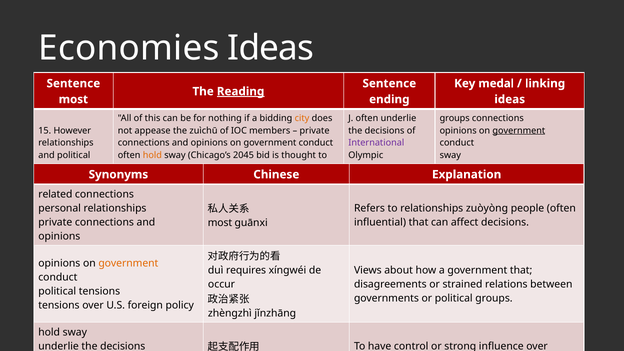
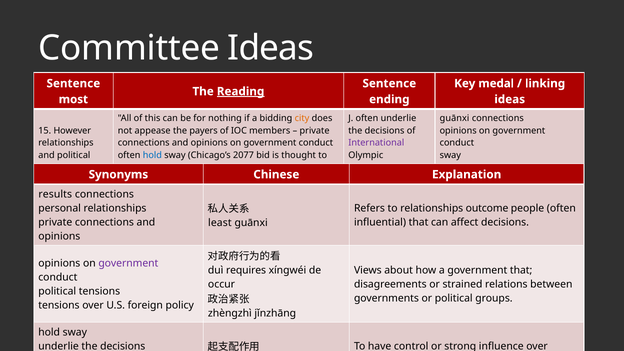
Economies: Economies -> Committee (129, 48)
groups: groups -> guānxi (455, 118)
zuìchū: zuìchū -> payers (204, 131)
government underline: present -> none (519, 131)
hold colour: orange -> blue (152, 155)
2045: 2045 -> 2077 (243, 155)
related: related -> results (55, 194)
relationships zuòyòng: zuòyòng -> outcome (487, 208)
most: most -> least (220, 223)
government colour: orange -> purple (128, 263)
